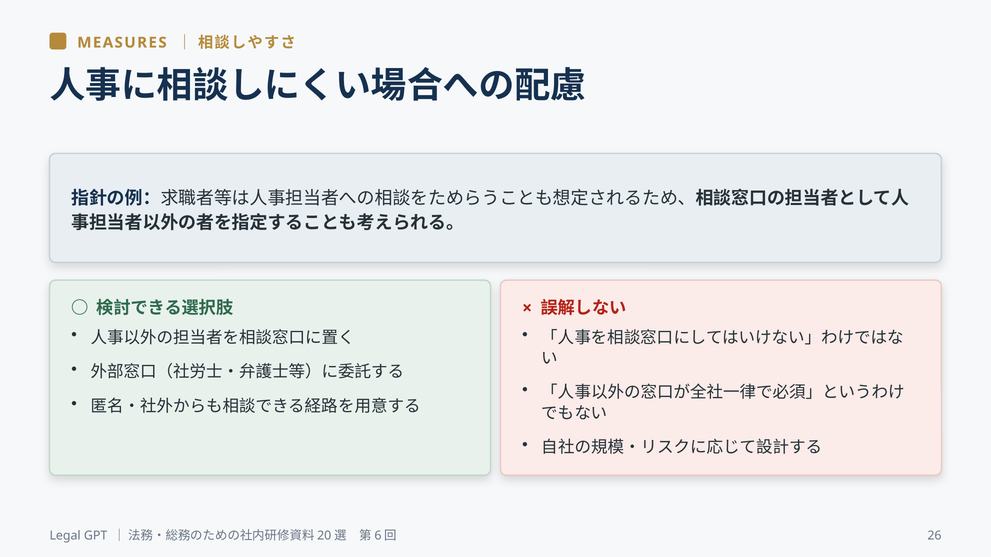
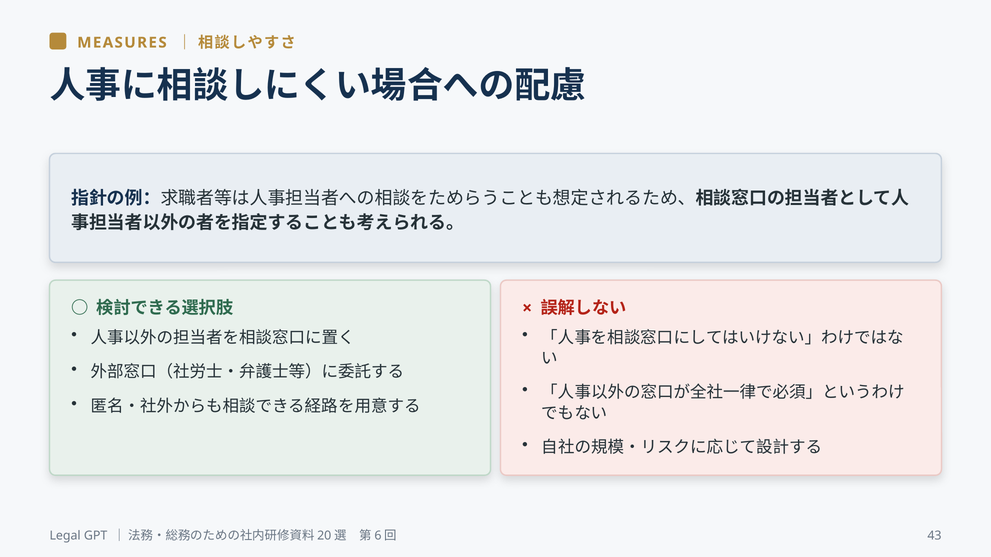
26: 26 -> 43 (934, 536)
